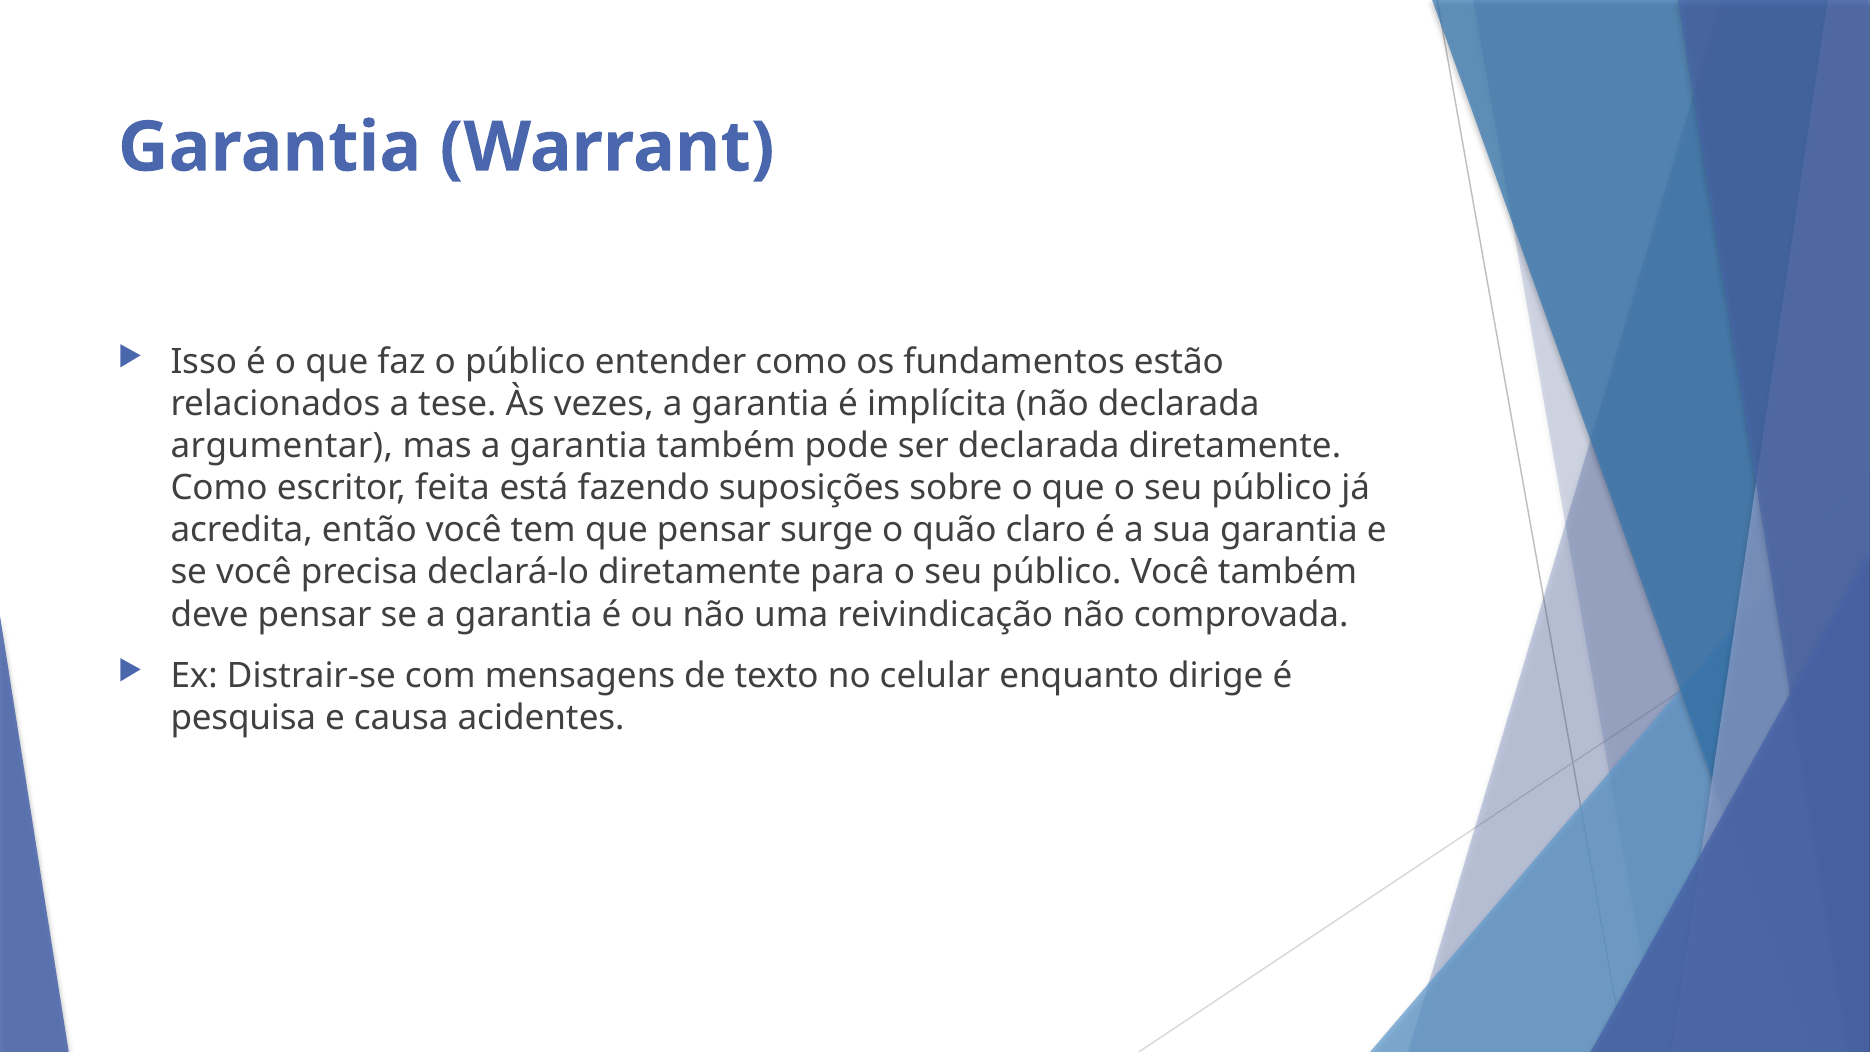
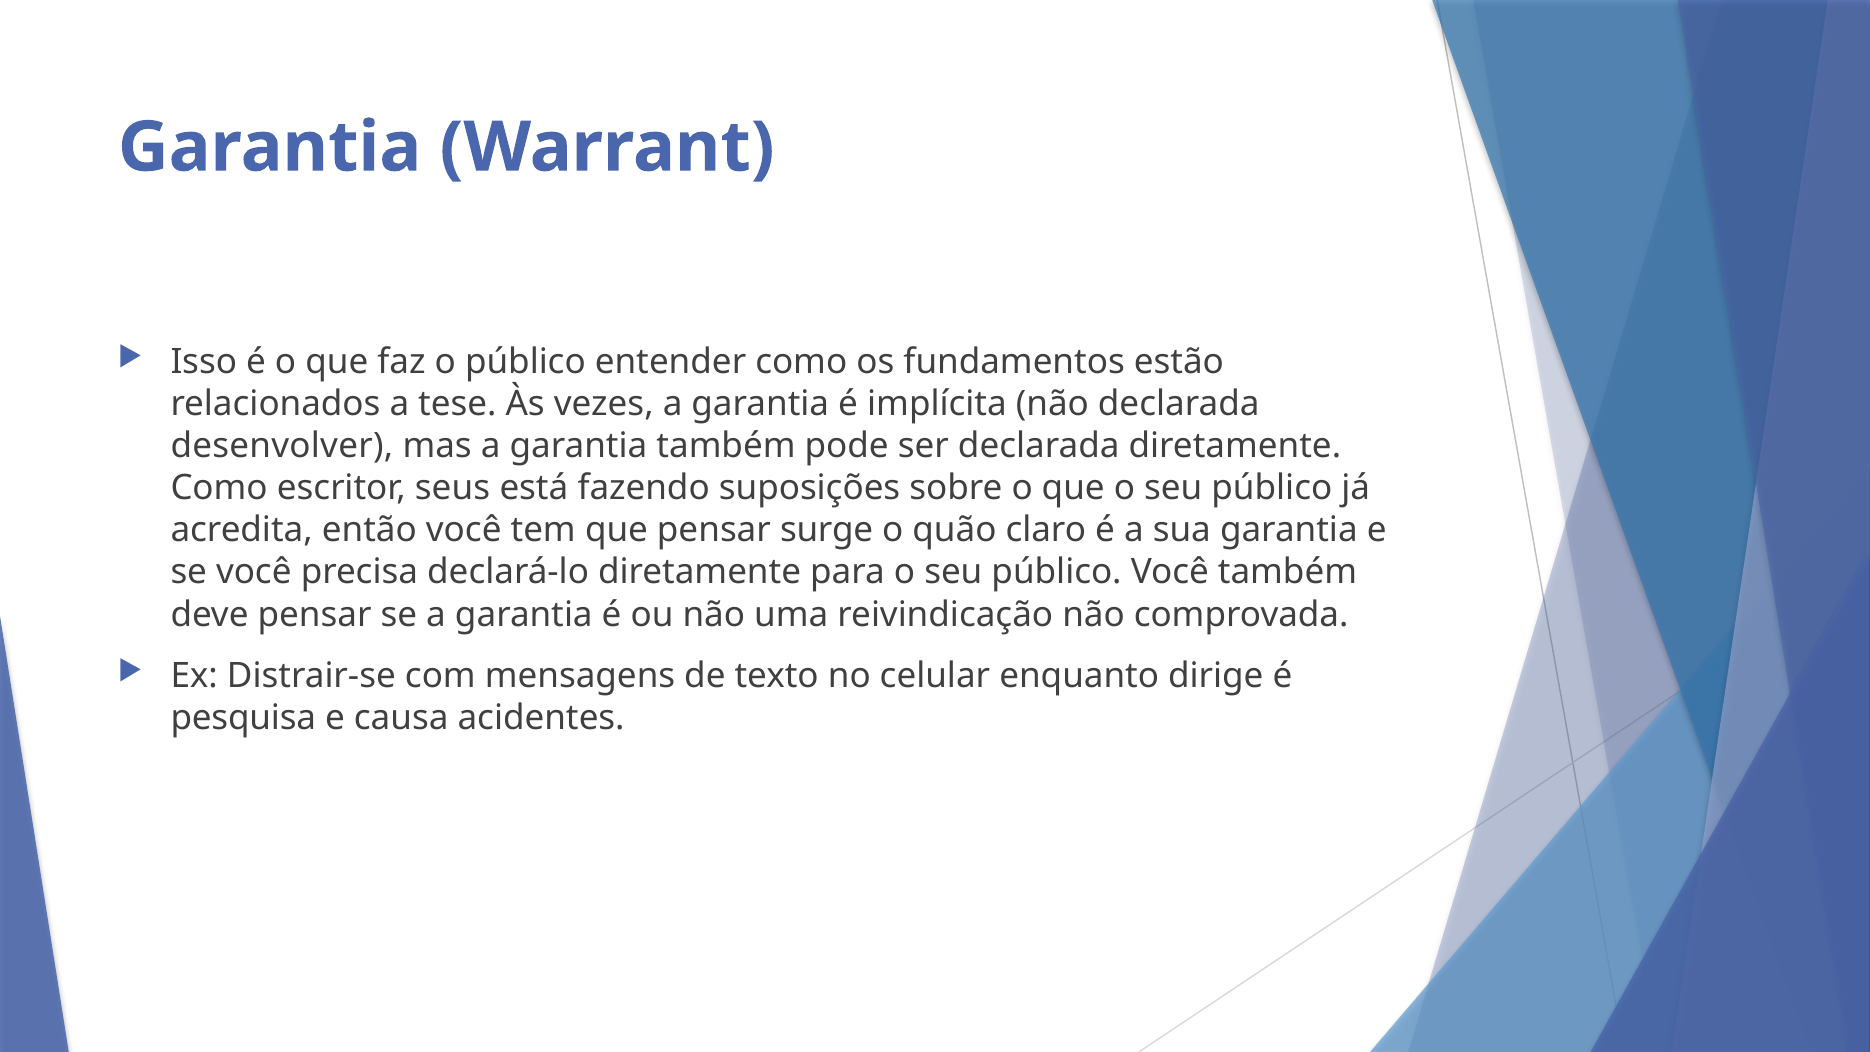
argumentar: argumentar -> desenvolver (282, 446)
feita: feita -> seus (453, 488)
